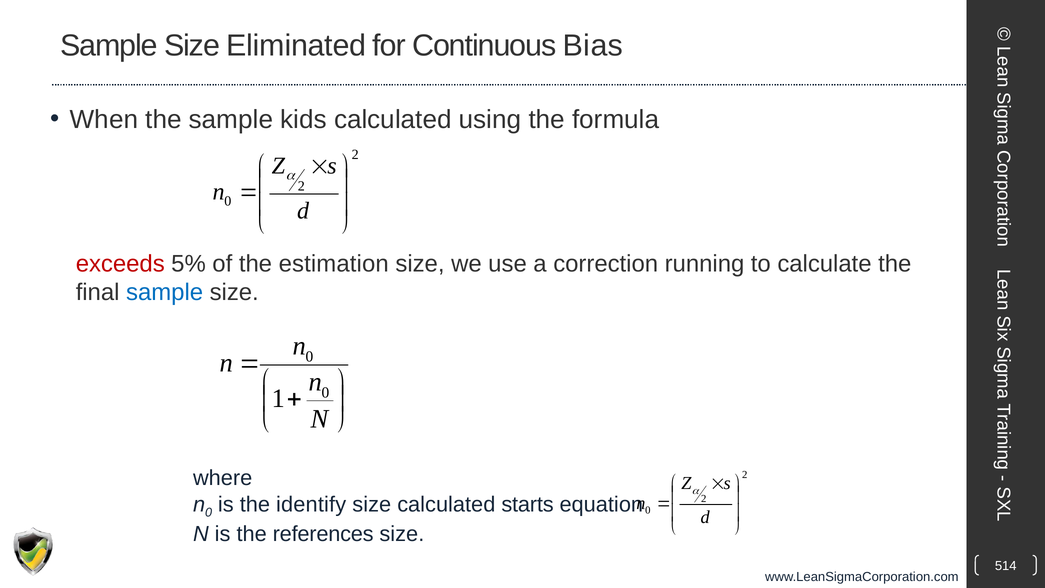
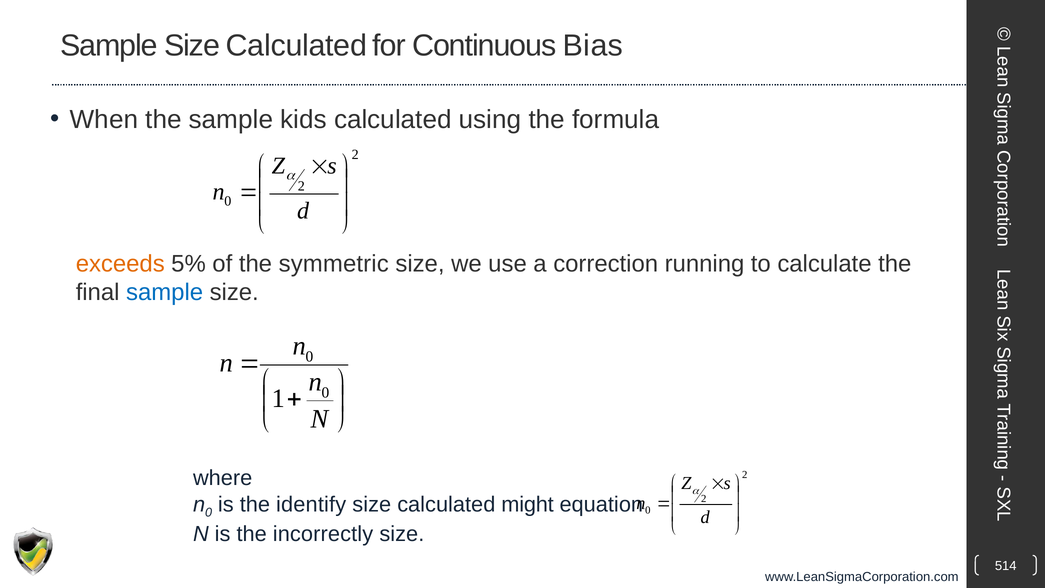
Sample Size Eliminated: Eliminated -> Calculated (296, 46)
exceeds colour: red -> orange (120, 264)
estimation: estimation -> symmetric (334, 264)
starts: starts -> might (528, 504)
references: references -> incorrectly (323, 534)
